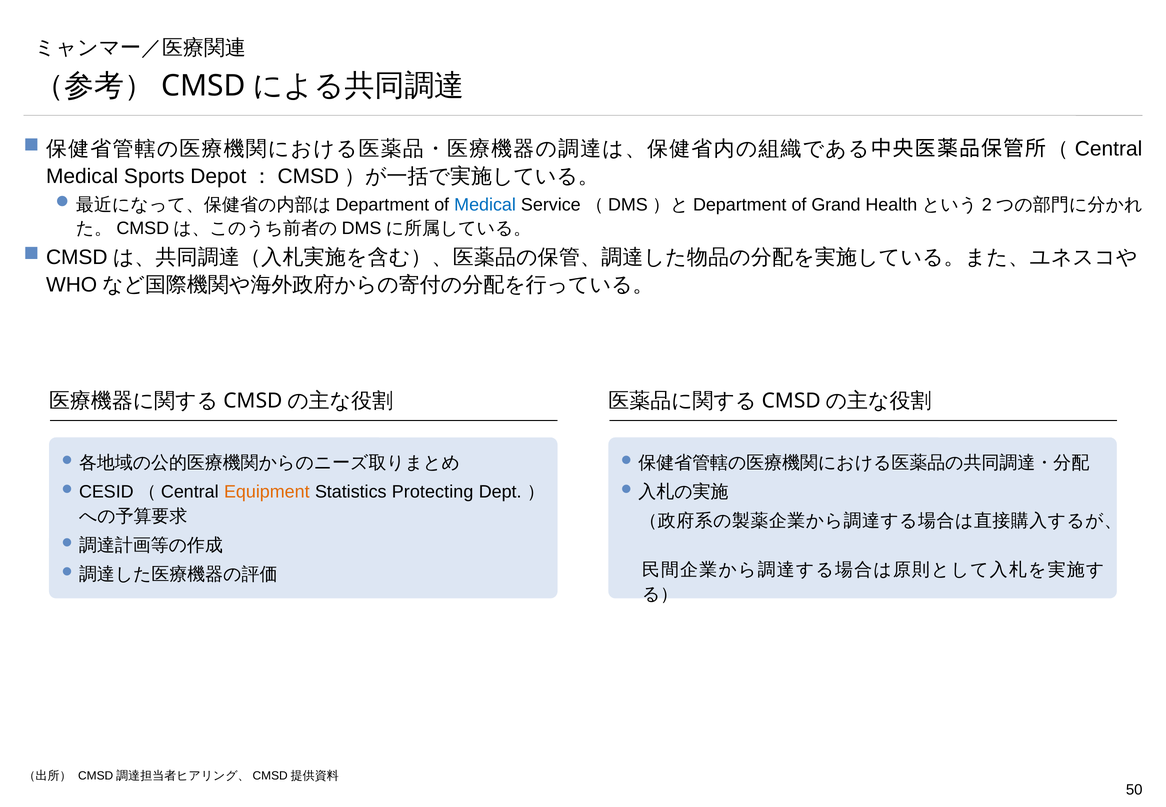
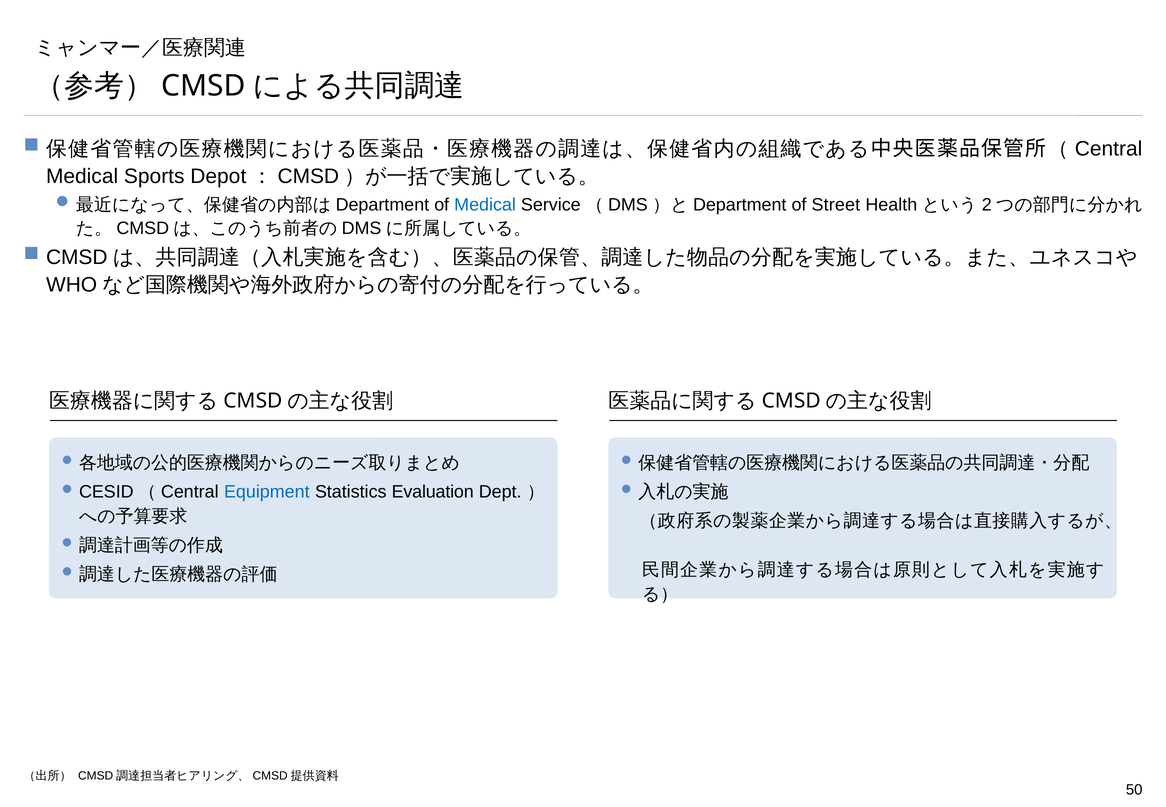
Grand: Grand -> Street (836, 205)
Equipment colour: orange -> blue (267, 492)
Protecting: Protecting -> Evaluation (433, 492)
